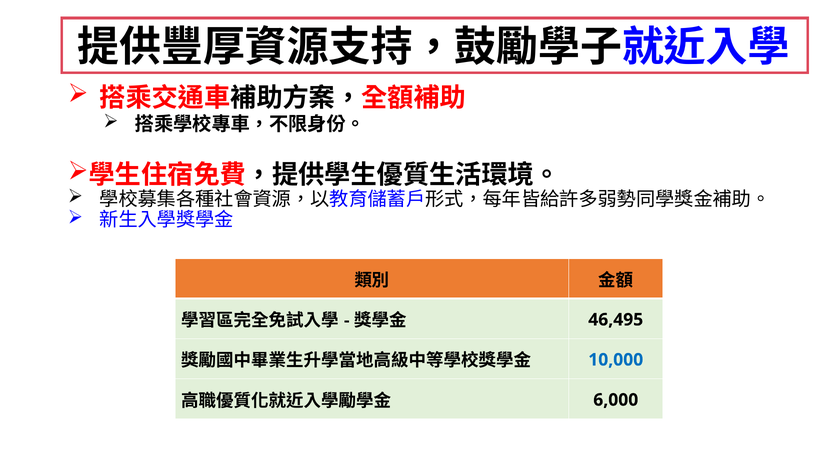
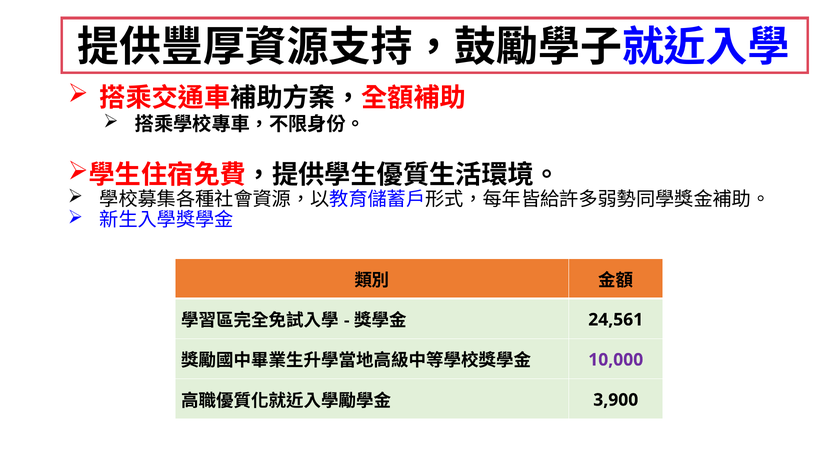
46,495: 46,495 -> 24,561 (616, 320)
10,000 colour: blue -> purple (616, 360)
6,000: 6,000 -> 3,900 (616, 400)
